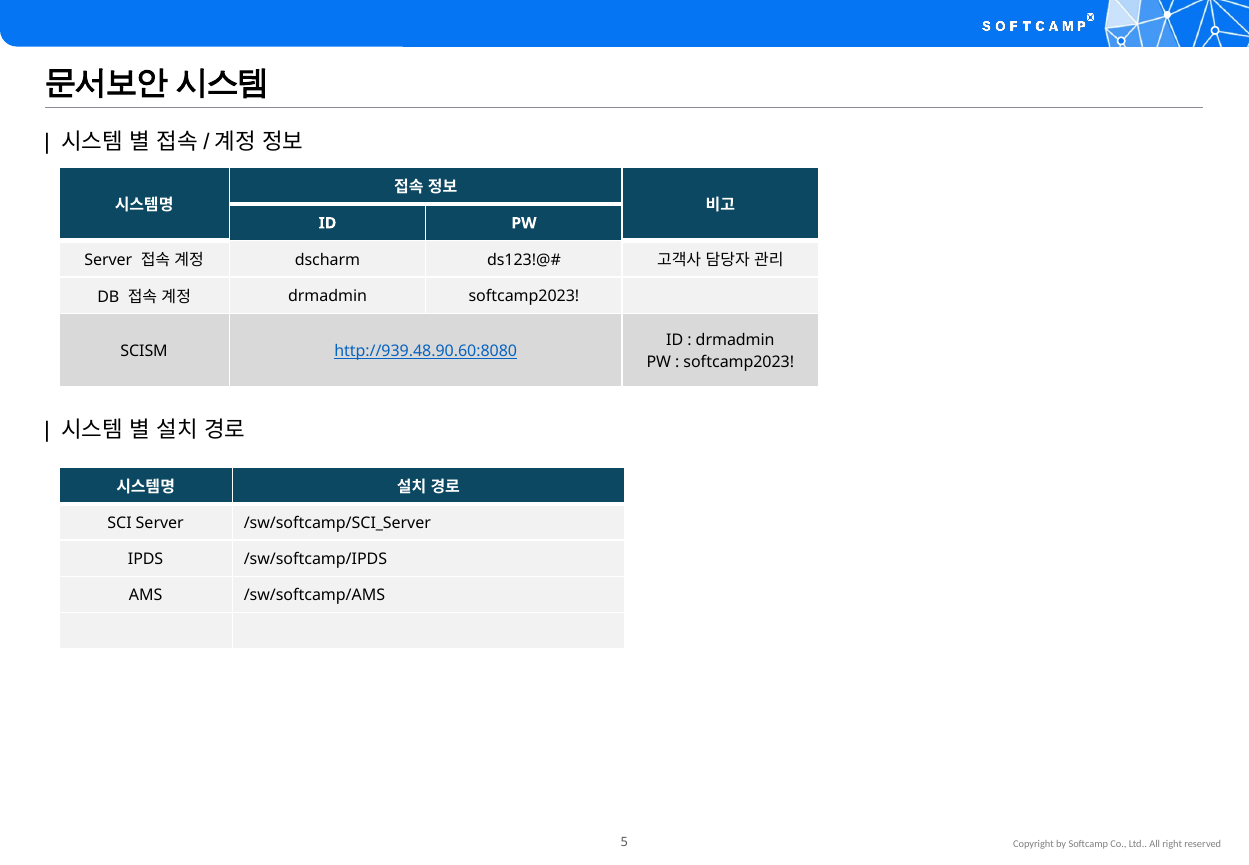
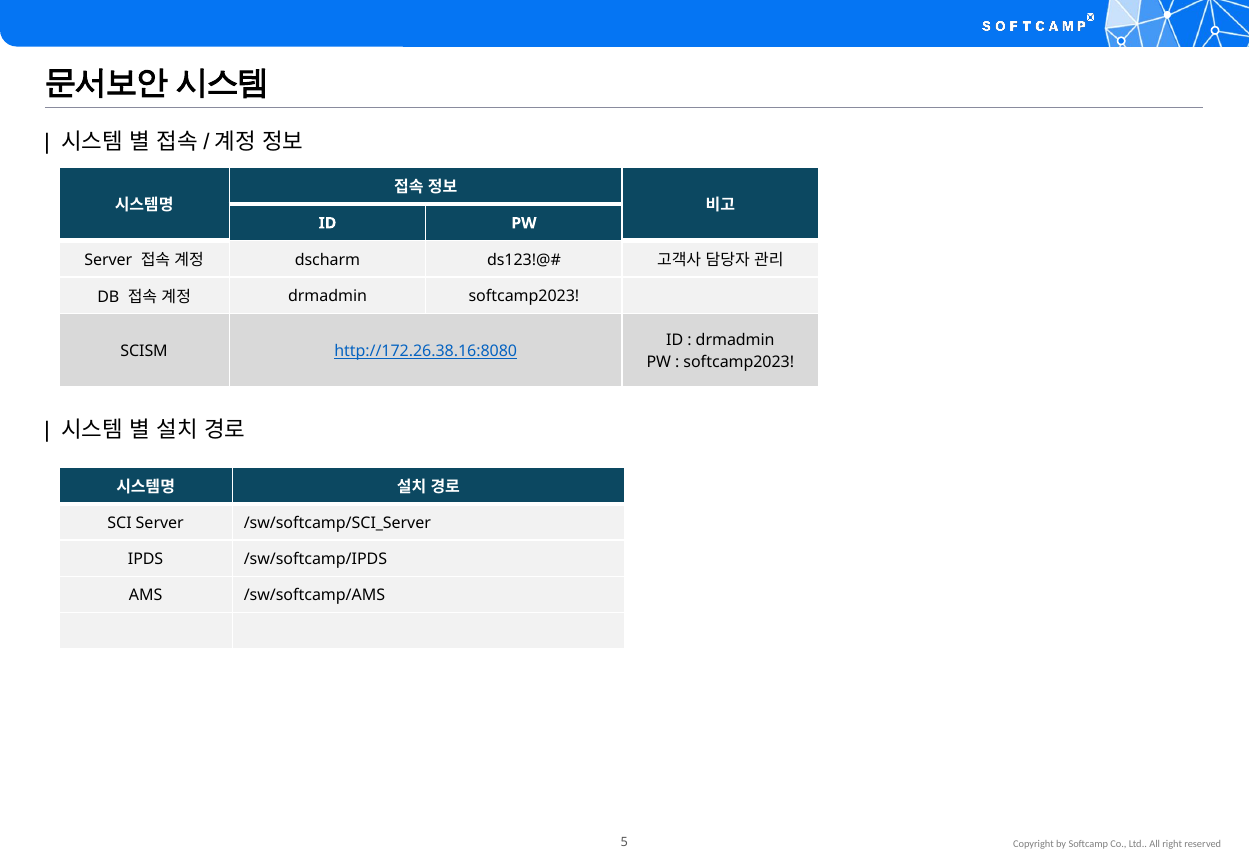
http://939.48.90.60:8080: http://939.48.90.60:8080 -> http://172.26.38.16:8080 (426, 351)
